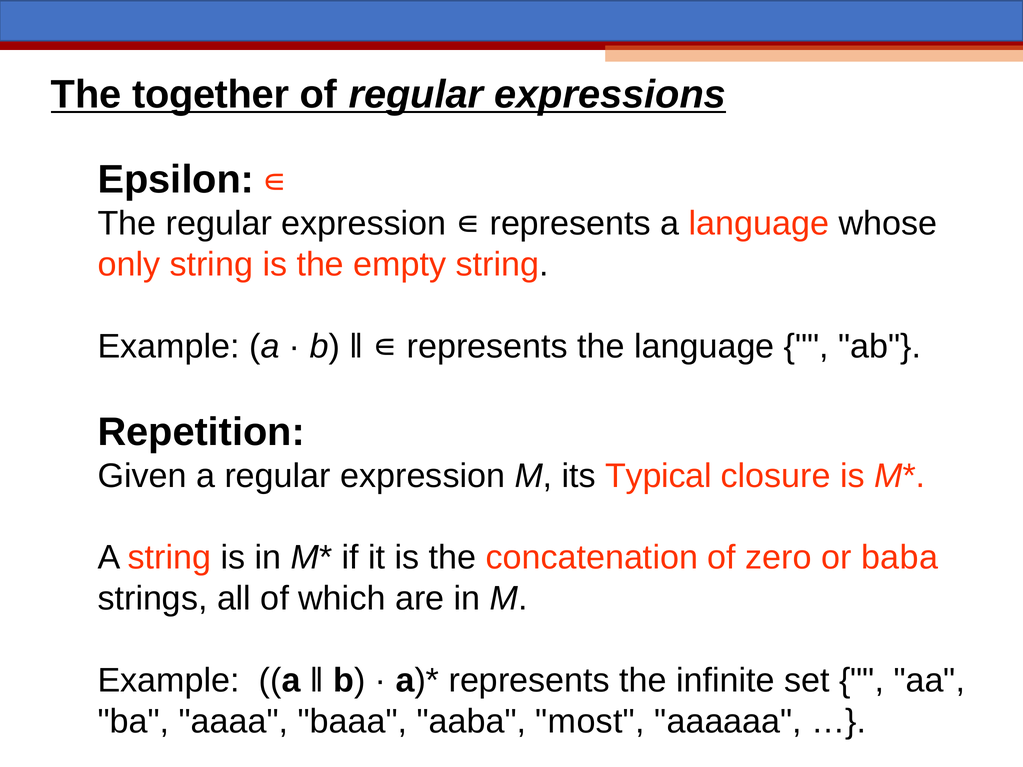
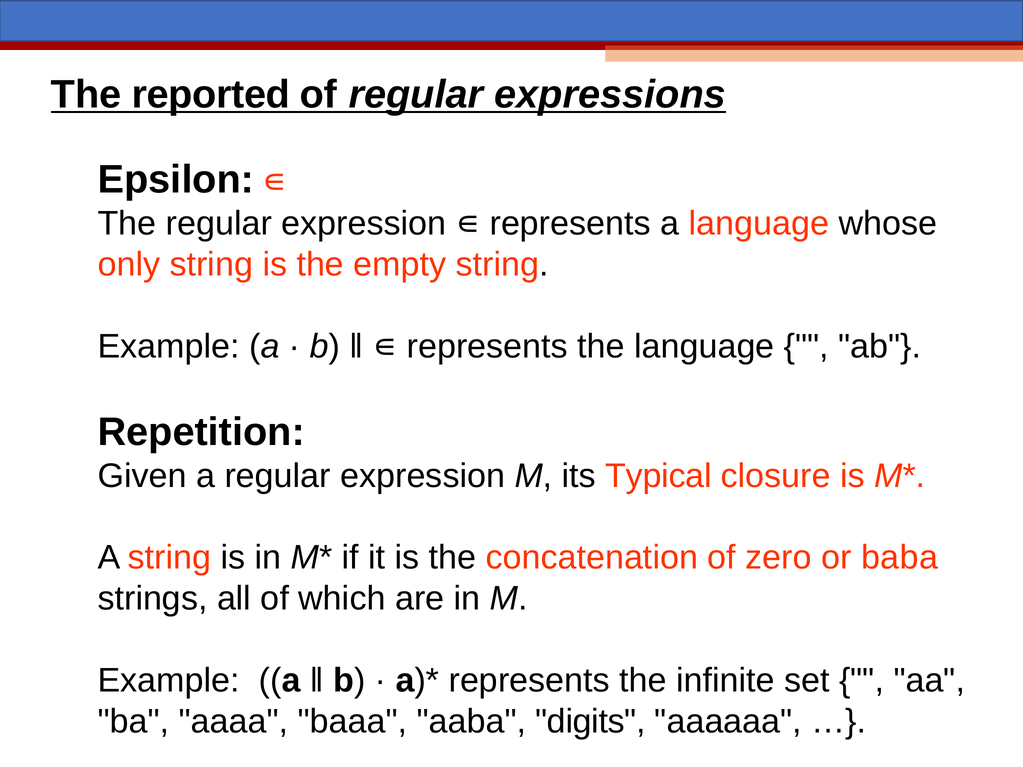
together: together -> reported (211, 95)
most: most -> digits (590, 722)
